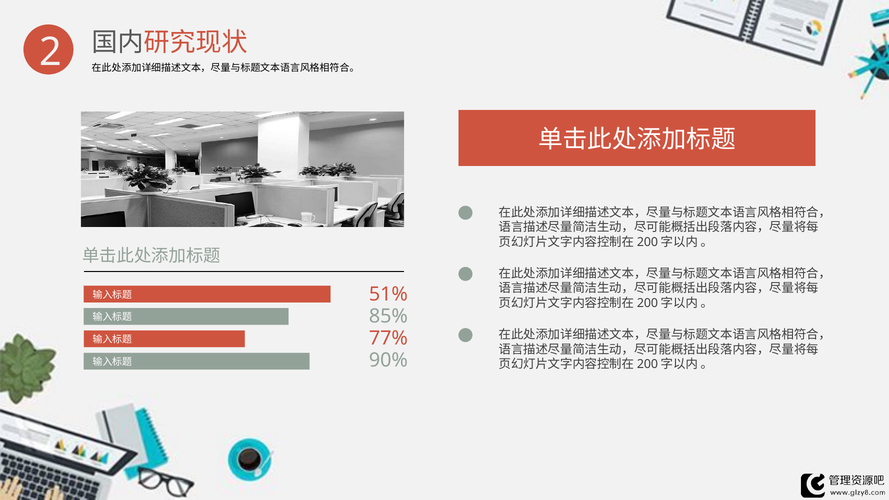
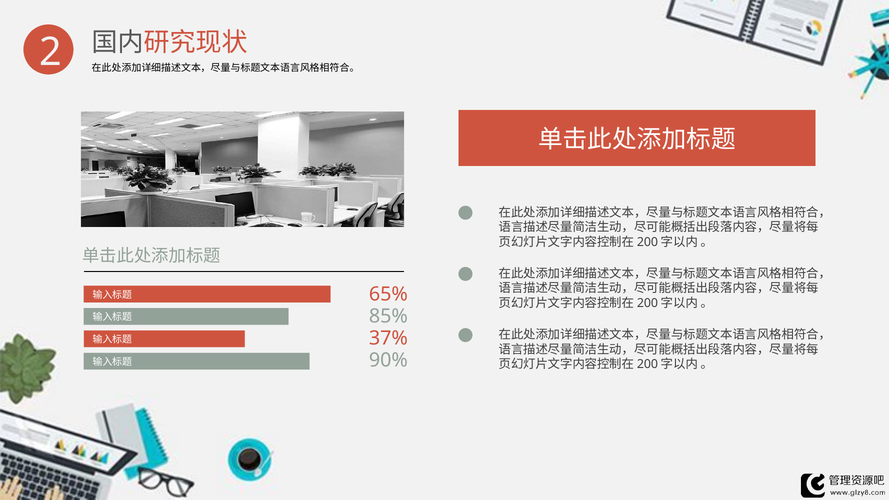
51%: 51% -> 65% (388, 294)
77%: 77% -> 37% (388, 338)
